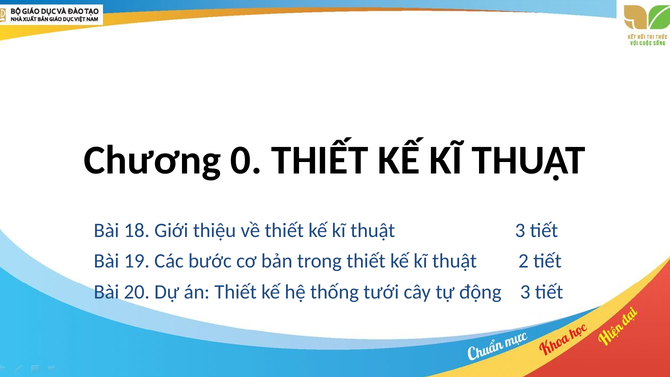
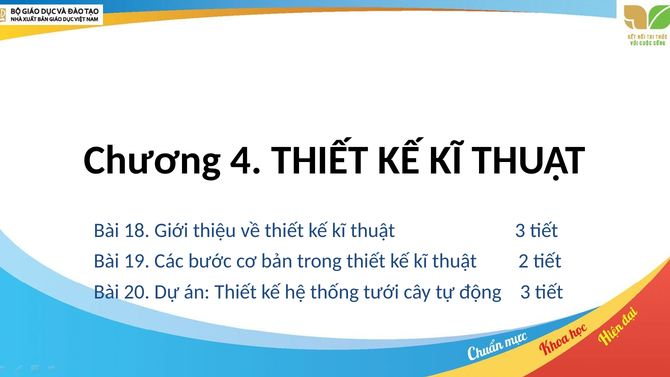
0: 0 -> 4 (246, 160)
